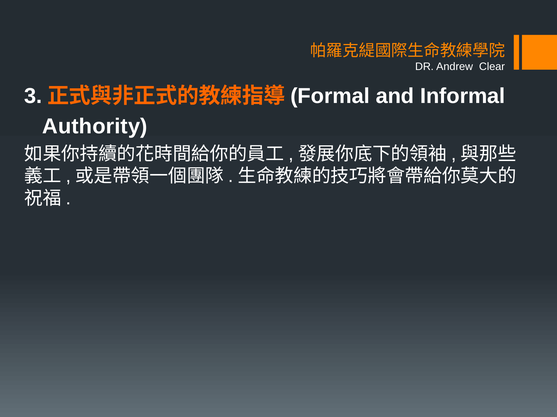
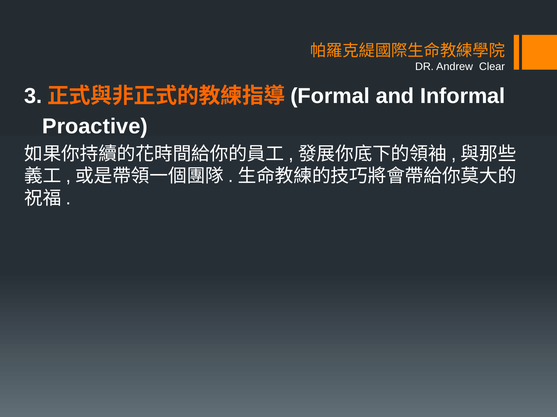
Authority: Authority -> Proactive (95, 127)
